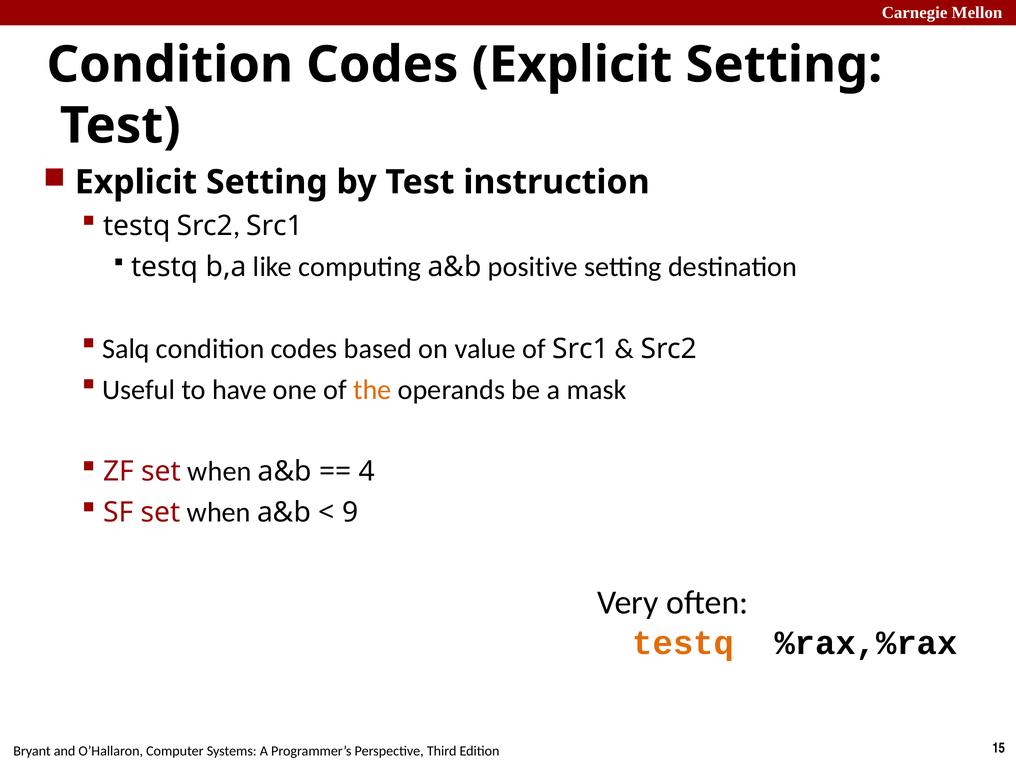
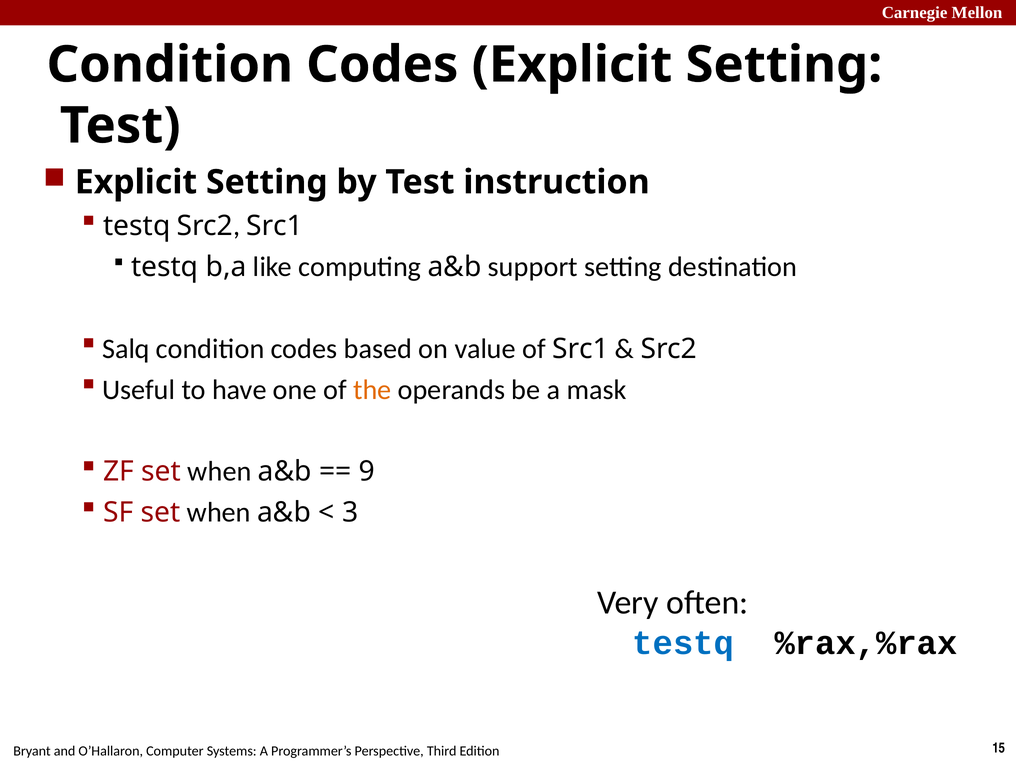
positive: positive -> support (533, 267)
4: 4 -> 9 (367, 472)
9: 9 -> 3 (350, 513)
testq colour: orange -> blue (683, 643)
